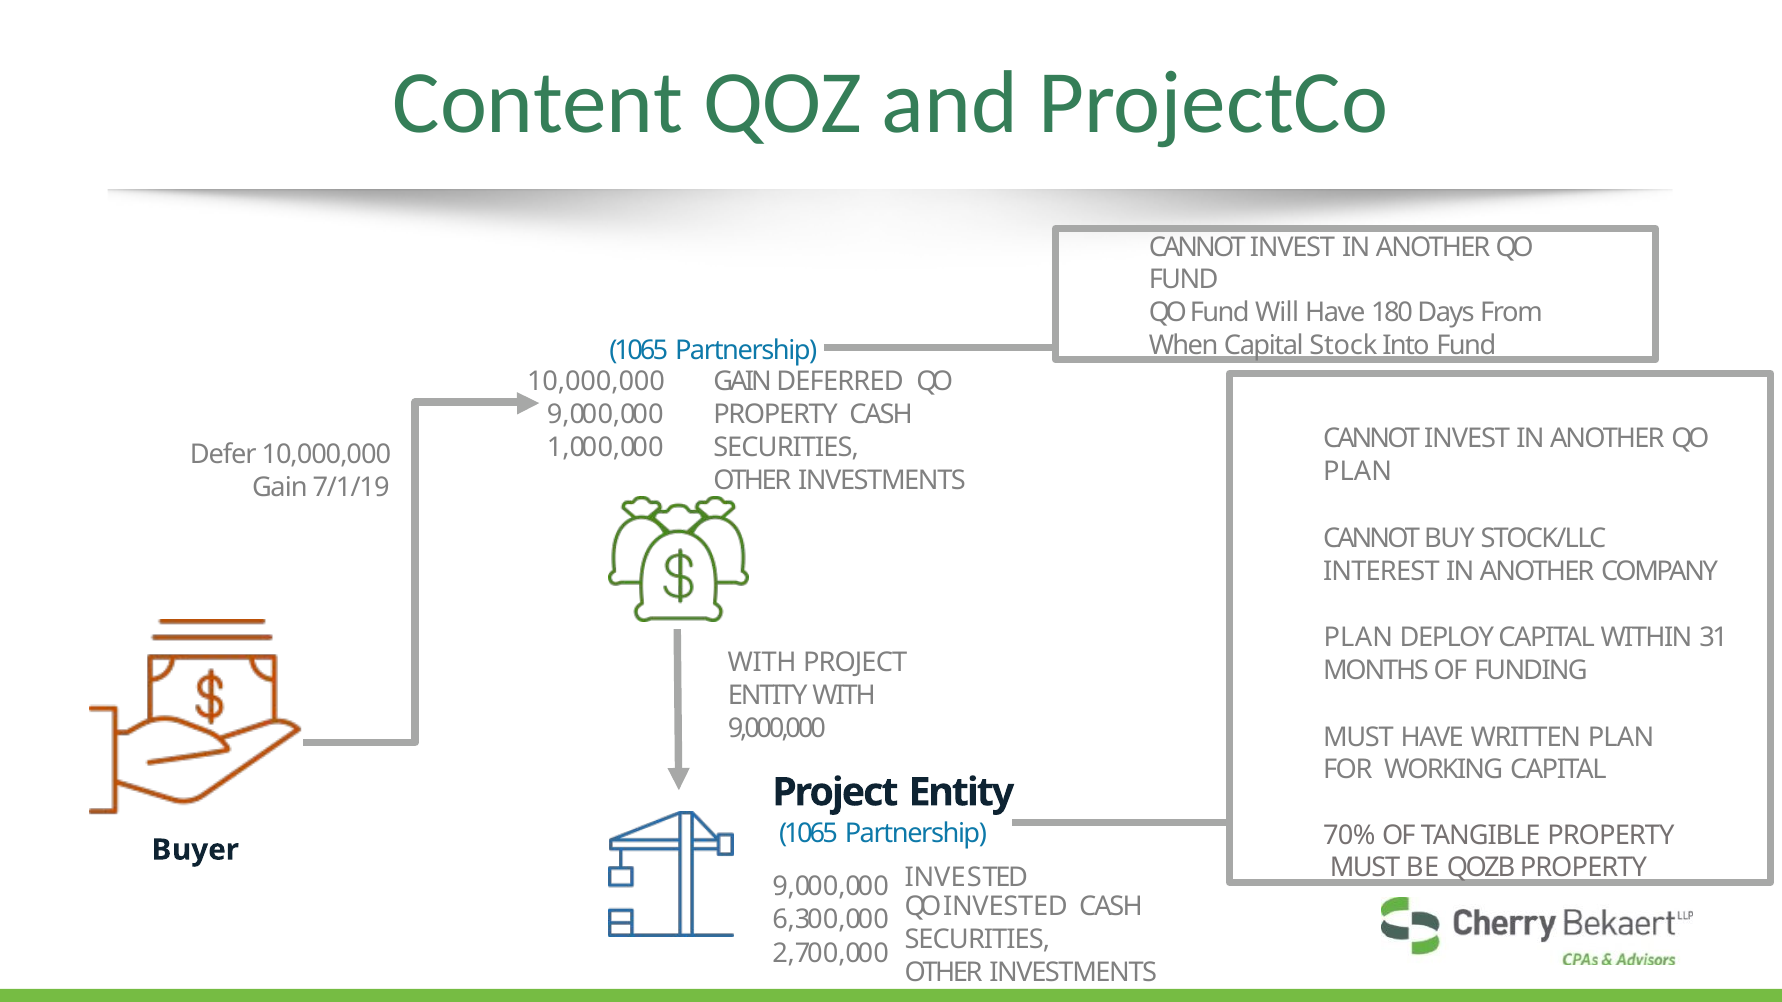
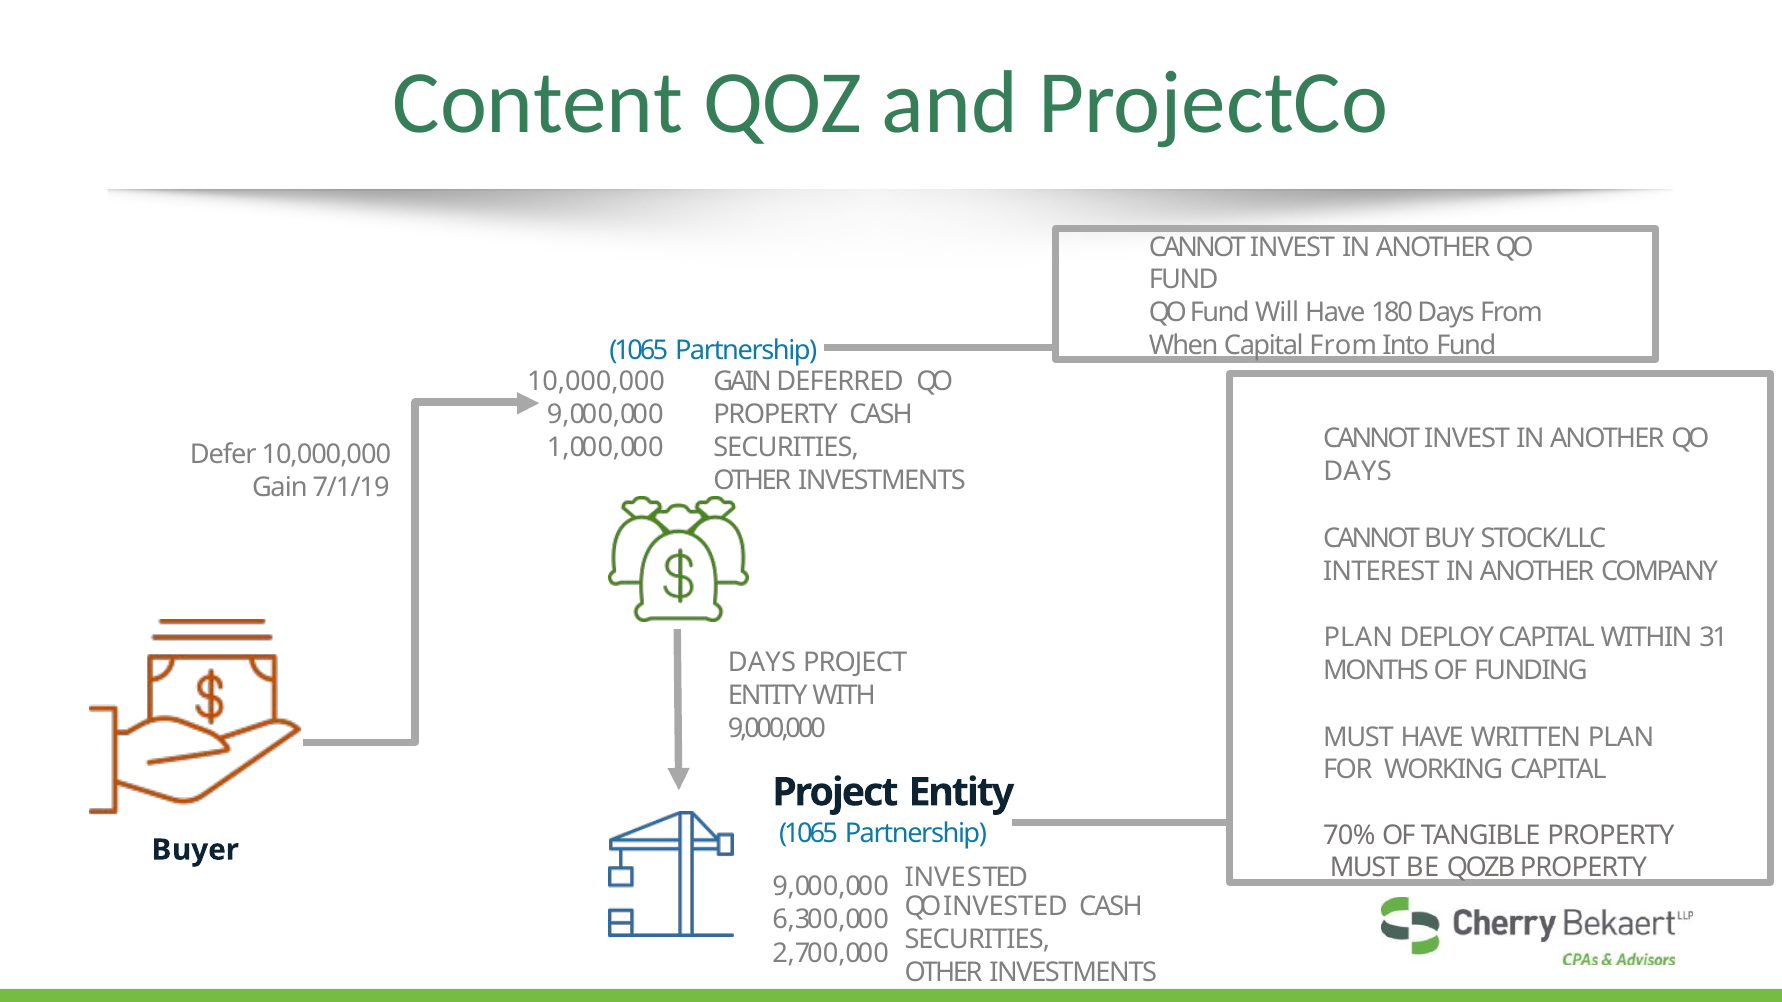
Capital Stock: Stock -> From (1343, 345)
PLAN: PLAN -> DAYS (1358, 472)
WITH: WITH -> DAYS (762, 663)
